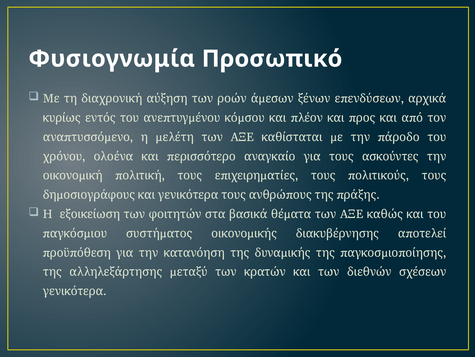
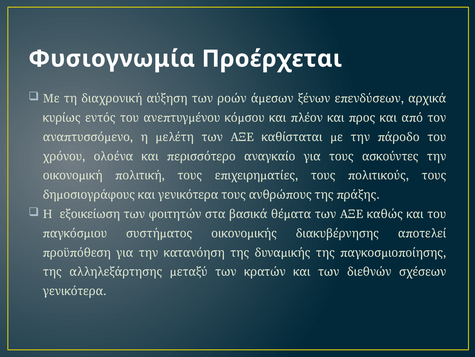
Προσωπικό: Προσωπικό -> Προέρχεται (272, 59)
